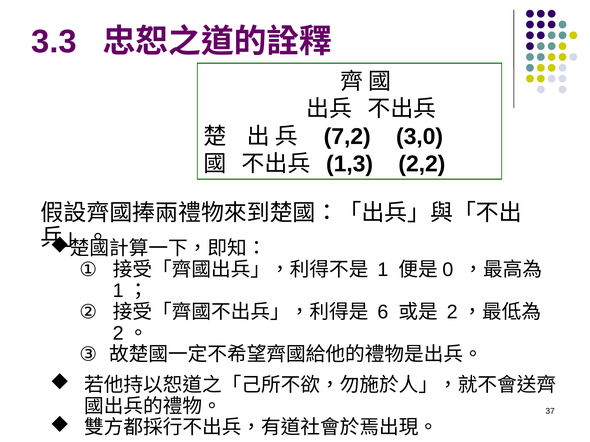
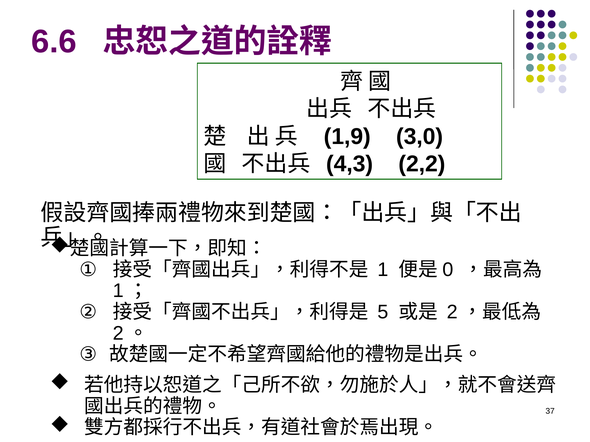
3.3: 3.3 -> 6.6 (54, 42)
7,2: 7,2 -> 1,9 (347, 137)
1,3: 1,3 -> 4,3 (350, 164)
6: 6 -> 5 (383, 312)
